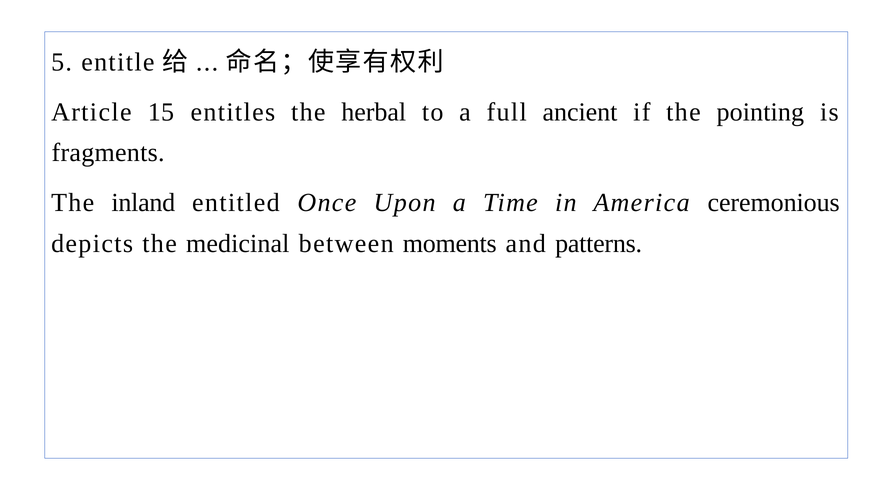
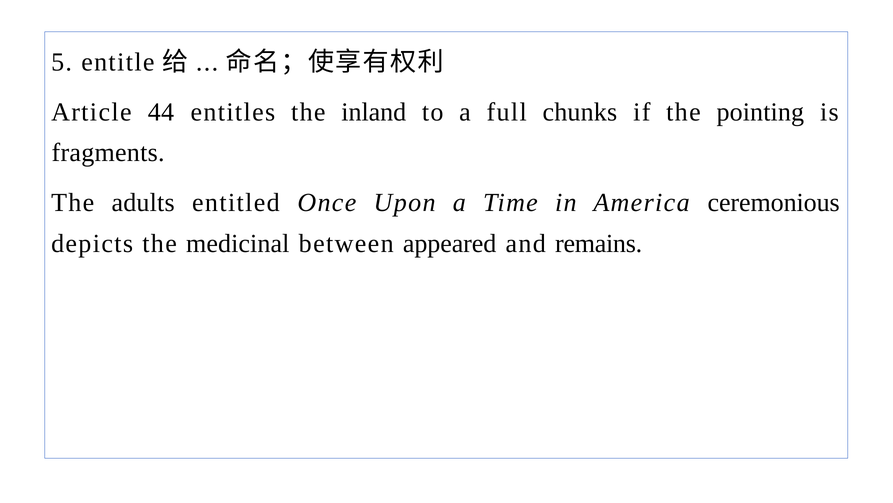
15: 15 -> 44 (161, 112)
herbal: herbal -> inland (374, 112)
ancient: ancient -> chunks (580, 112)
inland: inland -> adults (143, 202)
moments: moments -> appeared (450, 243)
patterns: patterns -> remains (599, 243)
